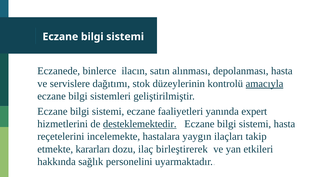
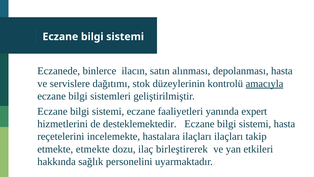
desteklemektedir underline: present -> none (140, 124)
hastalara yaygın: yaygın -> ilaçları (197, 136)
etmekte kararları: kararları -> etmekte (93, 149)
